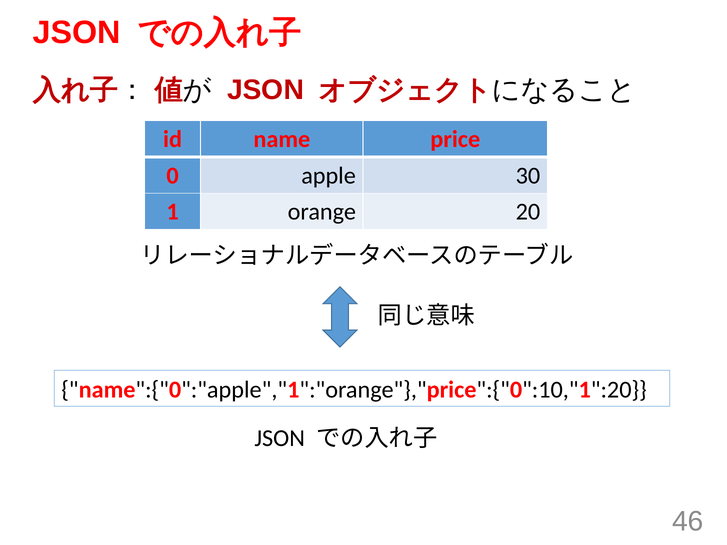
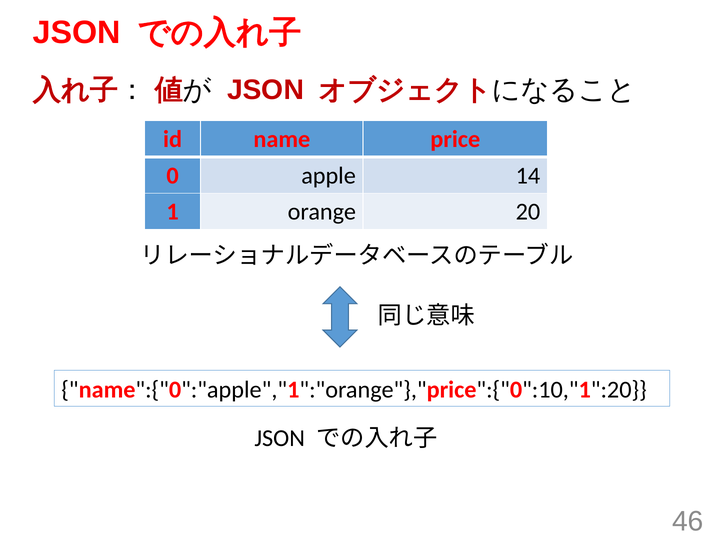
30: 30 -> 14 (528, 176)
